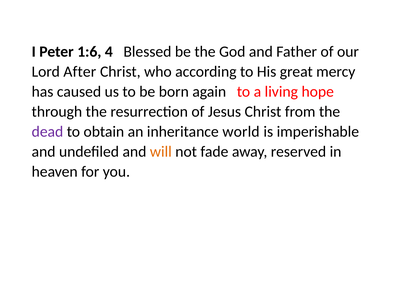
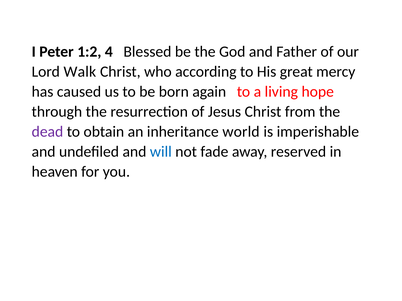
1:6: 1:6 -> 1:2 (89, 52)
After: After -> Walk (80, 72)
will colour: orange -> blue (161, 152)
